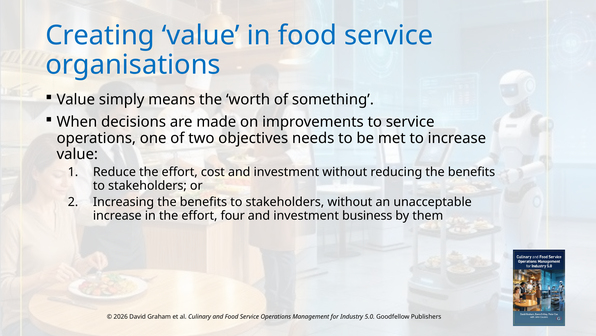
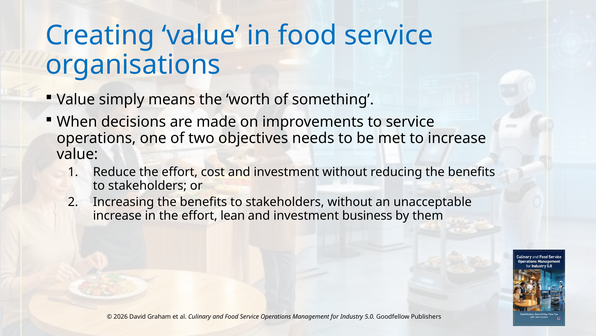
four: four -> lean (233, 215)
